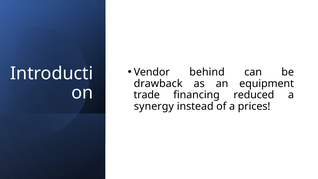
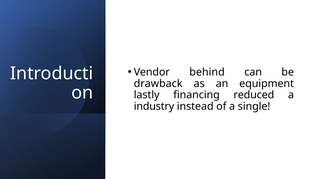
trade: trade -> lastly (147, 95)
synergy: synergy -> industry (154, 106)
prices: prices -> single (254, 106)
